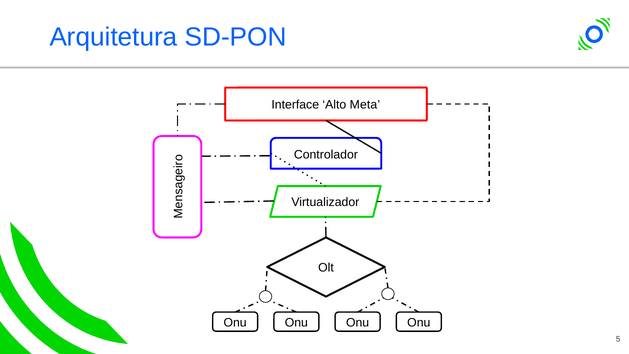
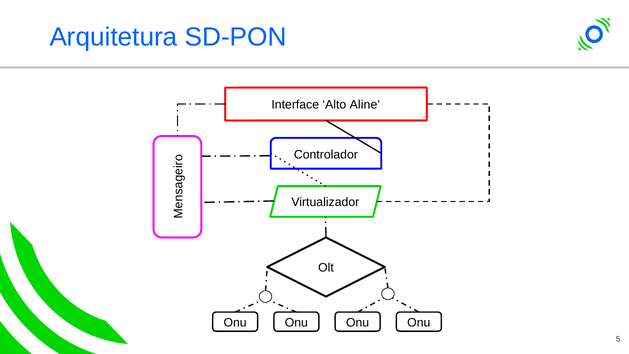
Meta: Meta -> Aline (365, 105)
